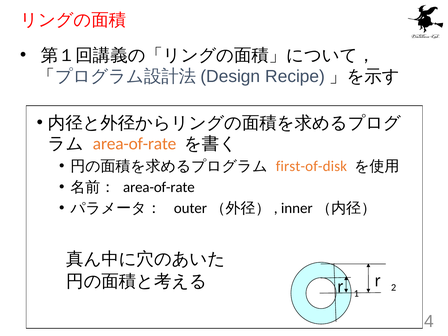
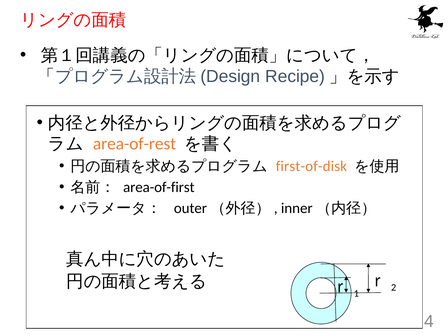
area-of-rate: area-of-rate -> area-of-rest (134, 144)
area-of-rate: area-of-rate -> area-of-first (159, 187)
